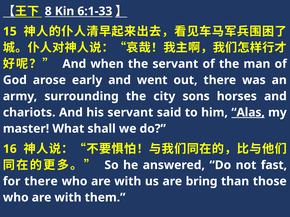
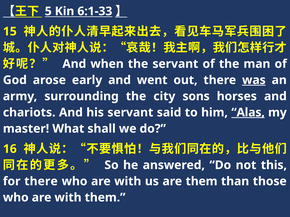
8: 8 -> 5 (48, 11)
was underline: none -> present (254, 80)
fast: fast -> this (274, 165)
are bring: bring -> them (202, 182)
